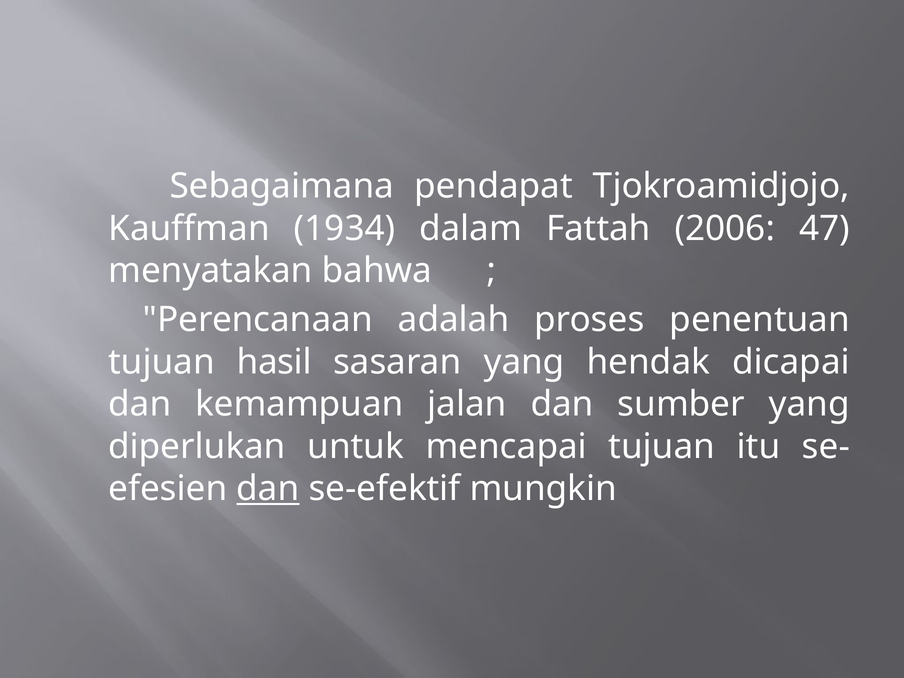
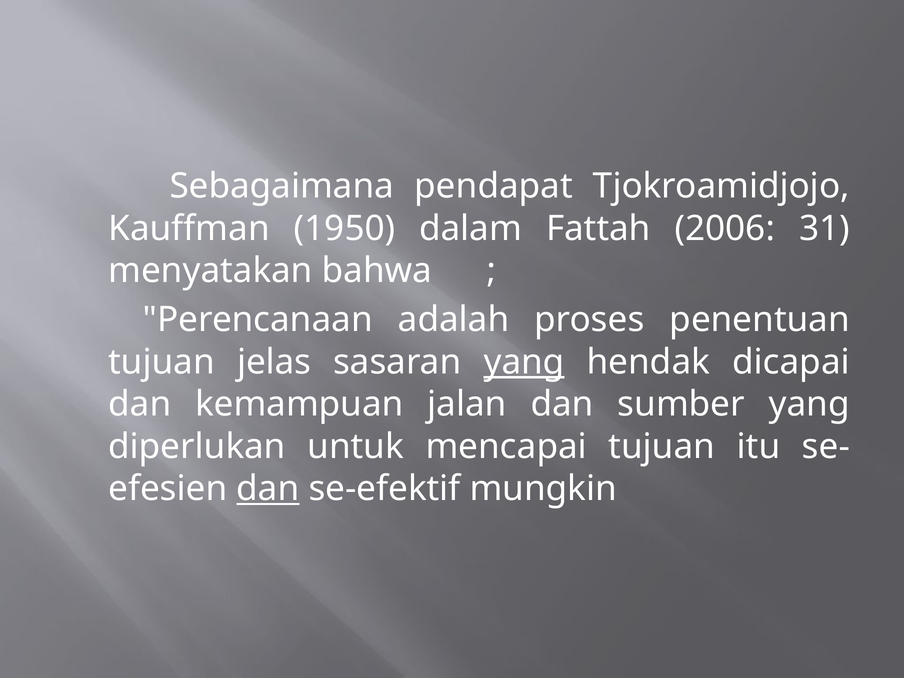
1934: 1934 -> 1950 (345, 228)
47: 47 -> 31 (824, 228)
hasil: hasil -> jelas (274, 362)
yang underline: none -> present (524, 362)
